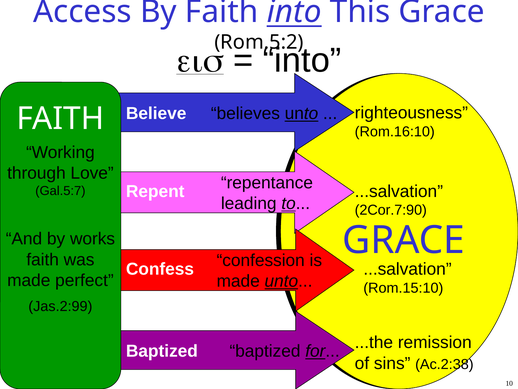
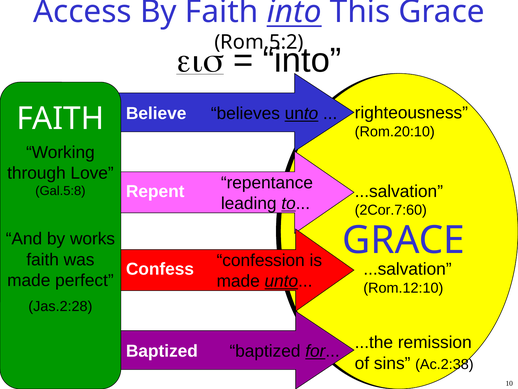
Rom.16:10: Rom.16:10 -> Rom.20:10 (395, 132)
Gal.5:7: Gal.5:7 -> Gal.5:8 (60, 191)
2Cor.7:90: 2Cor.7:90 -> 2Cor.7:60 (391, 210)
Rom.15:10: Rom.15:10 -> Rom.12:10 (403, 288)
Jas.2:99: Jas.2:99 -> Jas.2:28 (60, 306)
